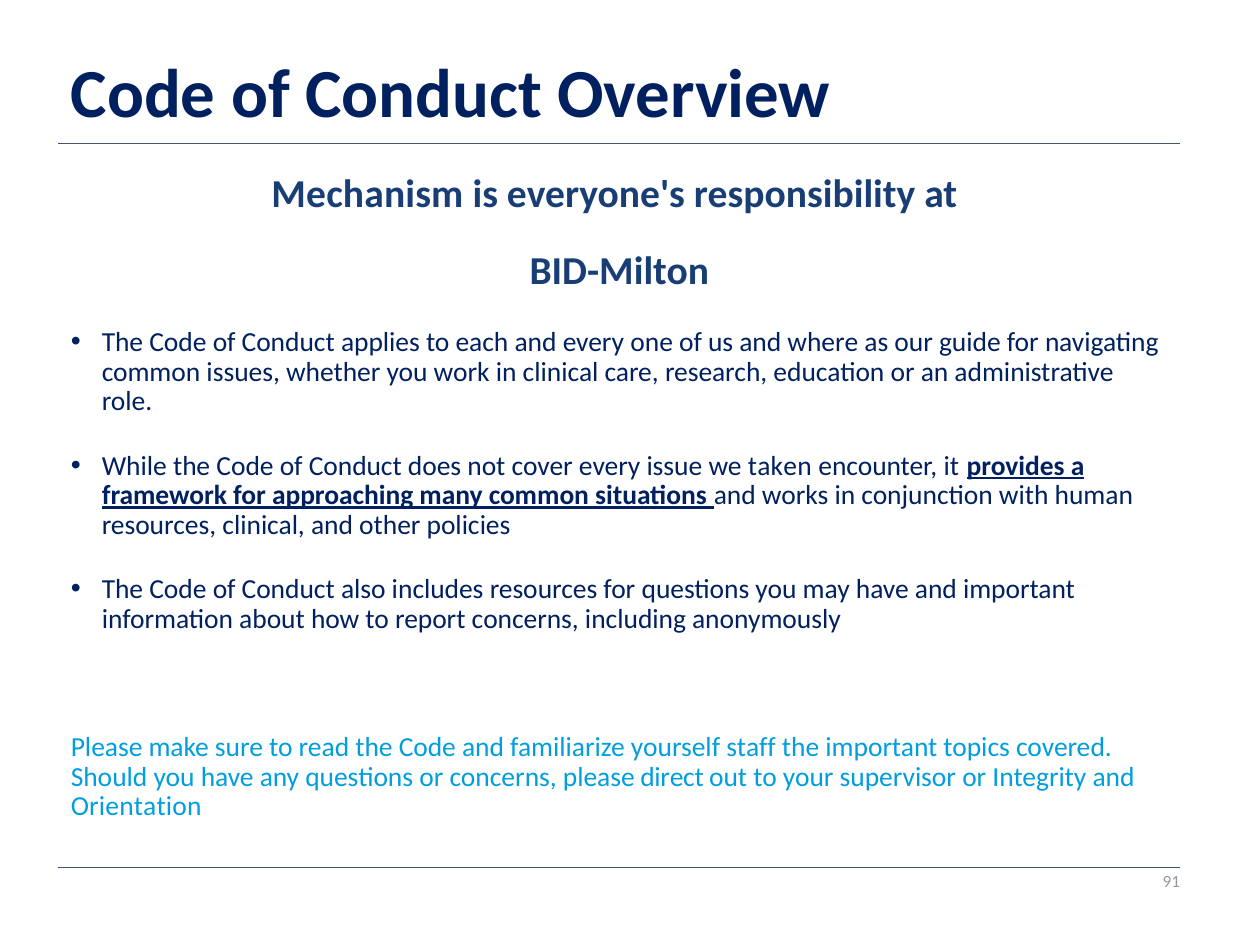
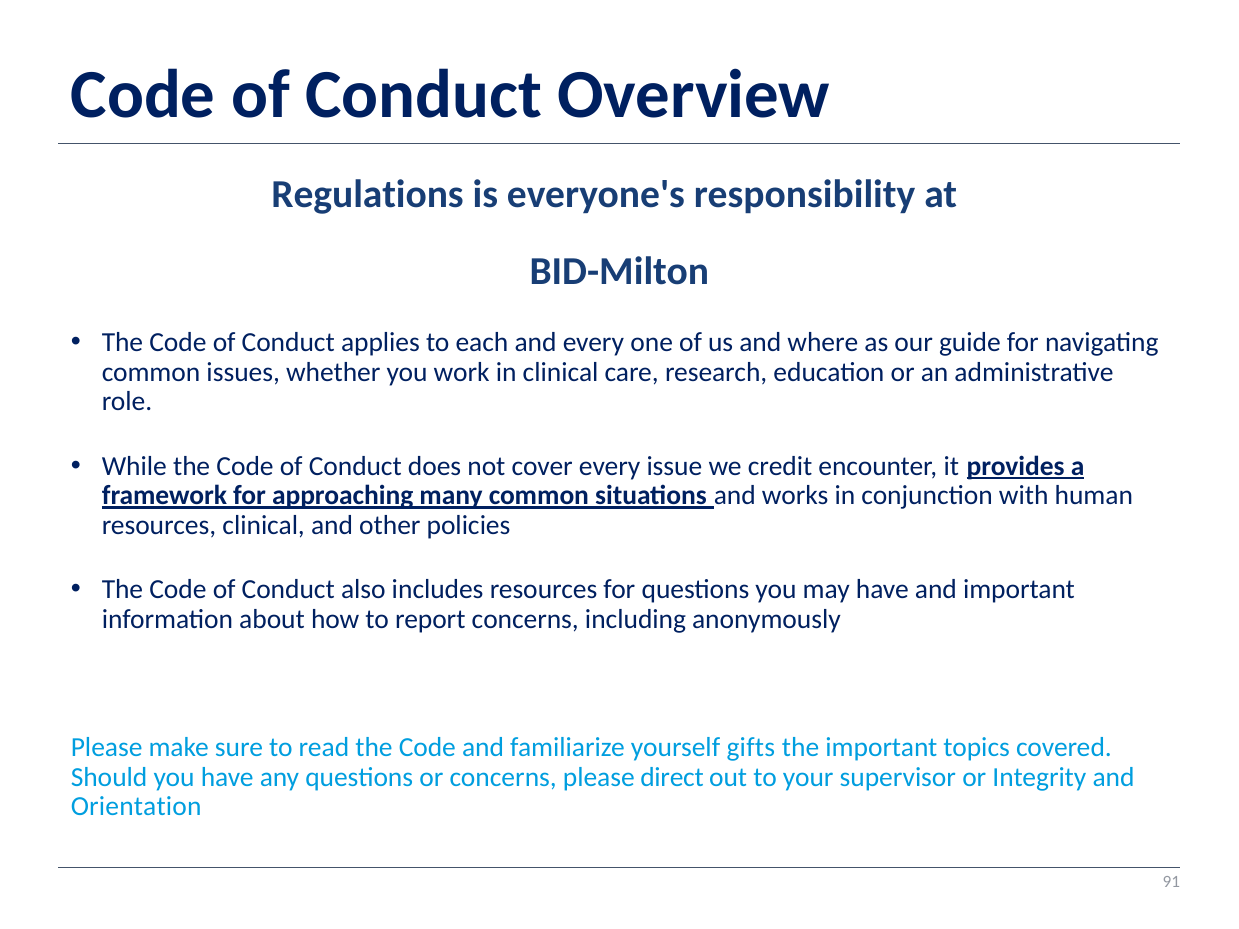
Mechanism: Mechanism -> Regulations (368, 195)
taken: taken -> credit (780, 466)
staff: staff -> gifts (751, 748)
